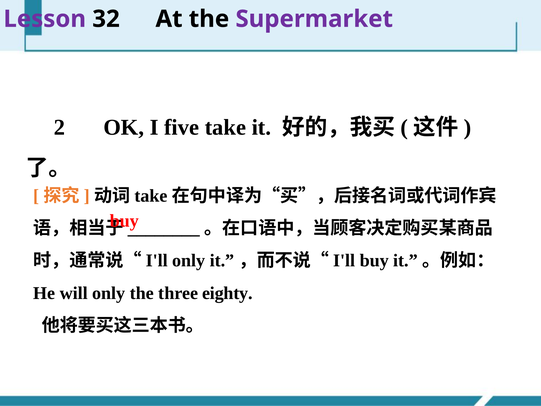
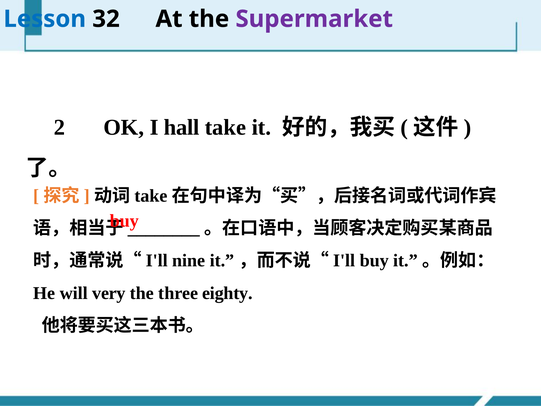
Lesson colour: purple -> blue (45, 19)
five: five -> hall (182, 127)
only: only -> nine (189, 261)
will only: only -> very (109, 293)
